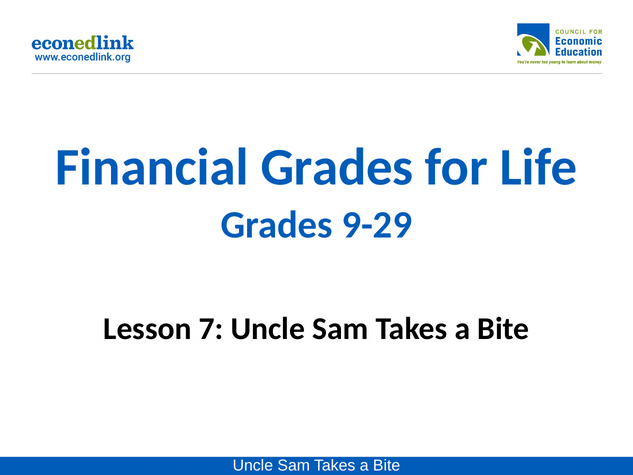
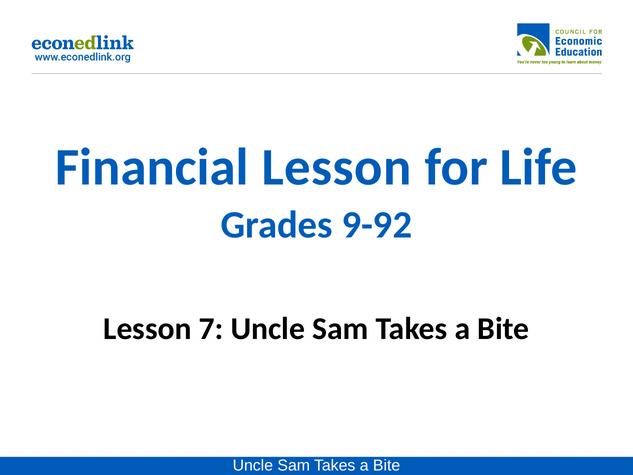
Financial Grades: Grades -> Lesson (337, 167)
9-29: 9-29 -> 9-92 (377, 225)
